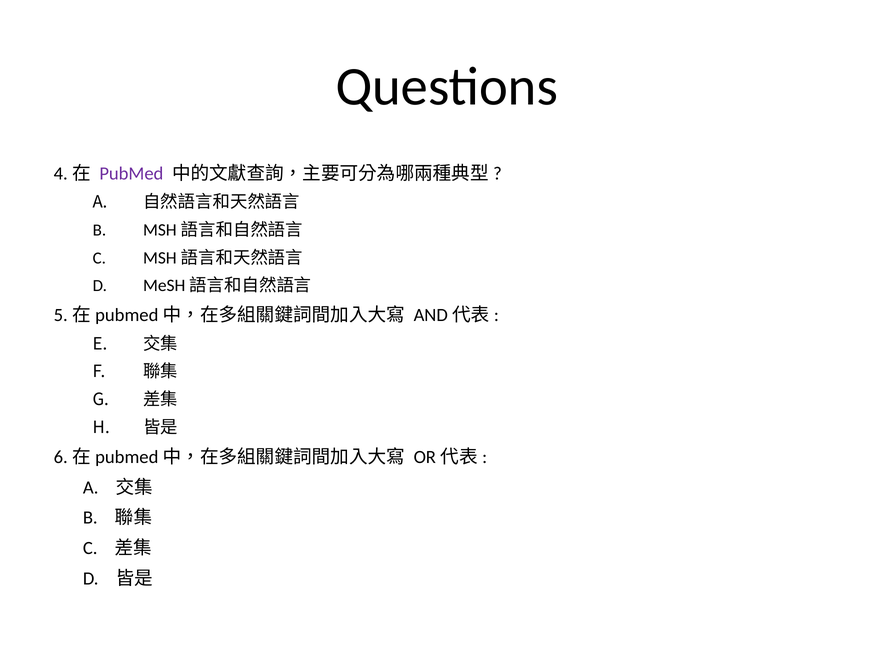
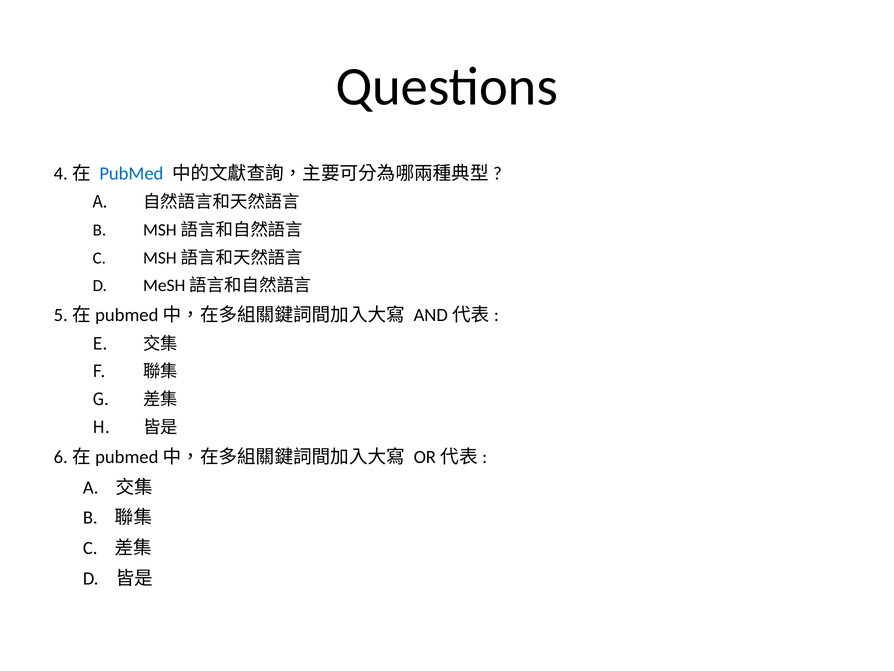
PubMed colour: purple -> blue (131, 173)
